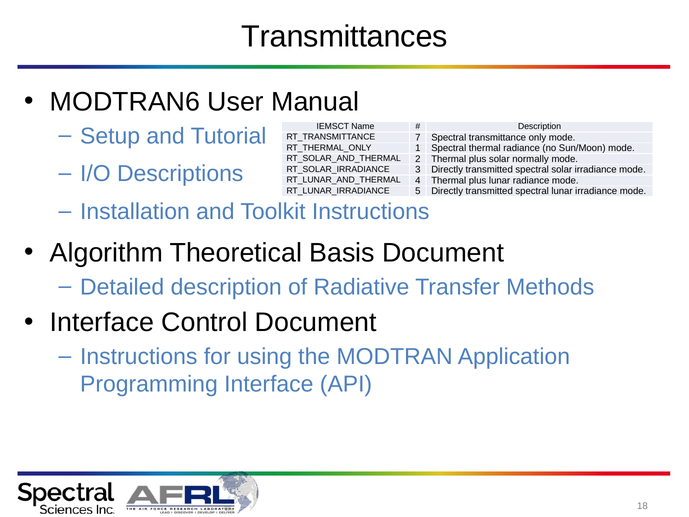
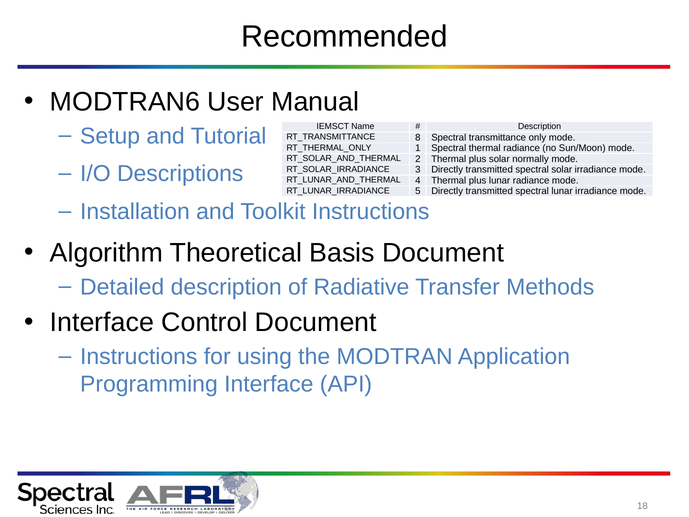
Transmittances: Transmittances -> Recommended (344, 37)
7: 7 -> 8 (418, 138)
